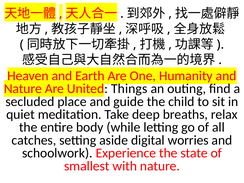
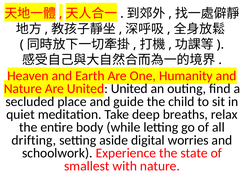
United Things: Things -> United (129, 89)
catches: catches -> drifting (34, 140)
